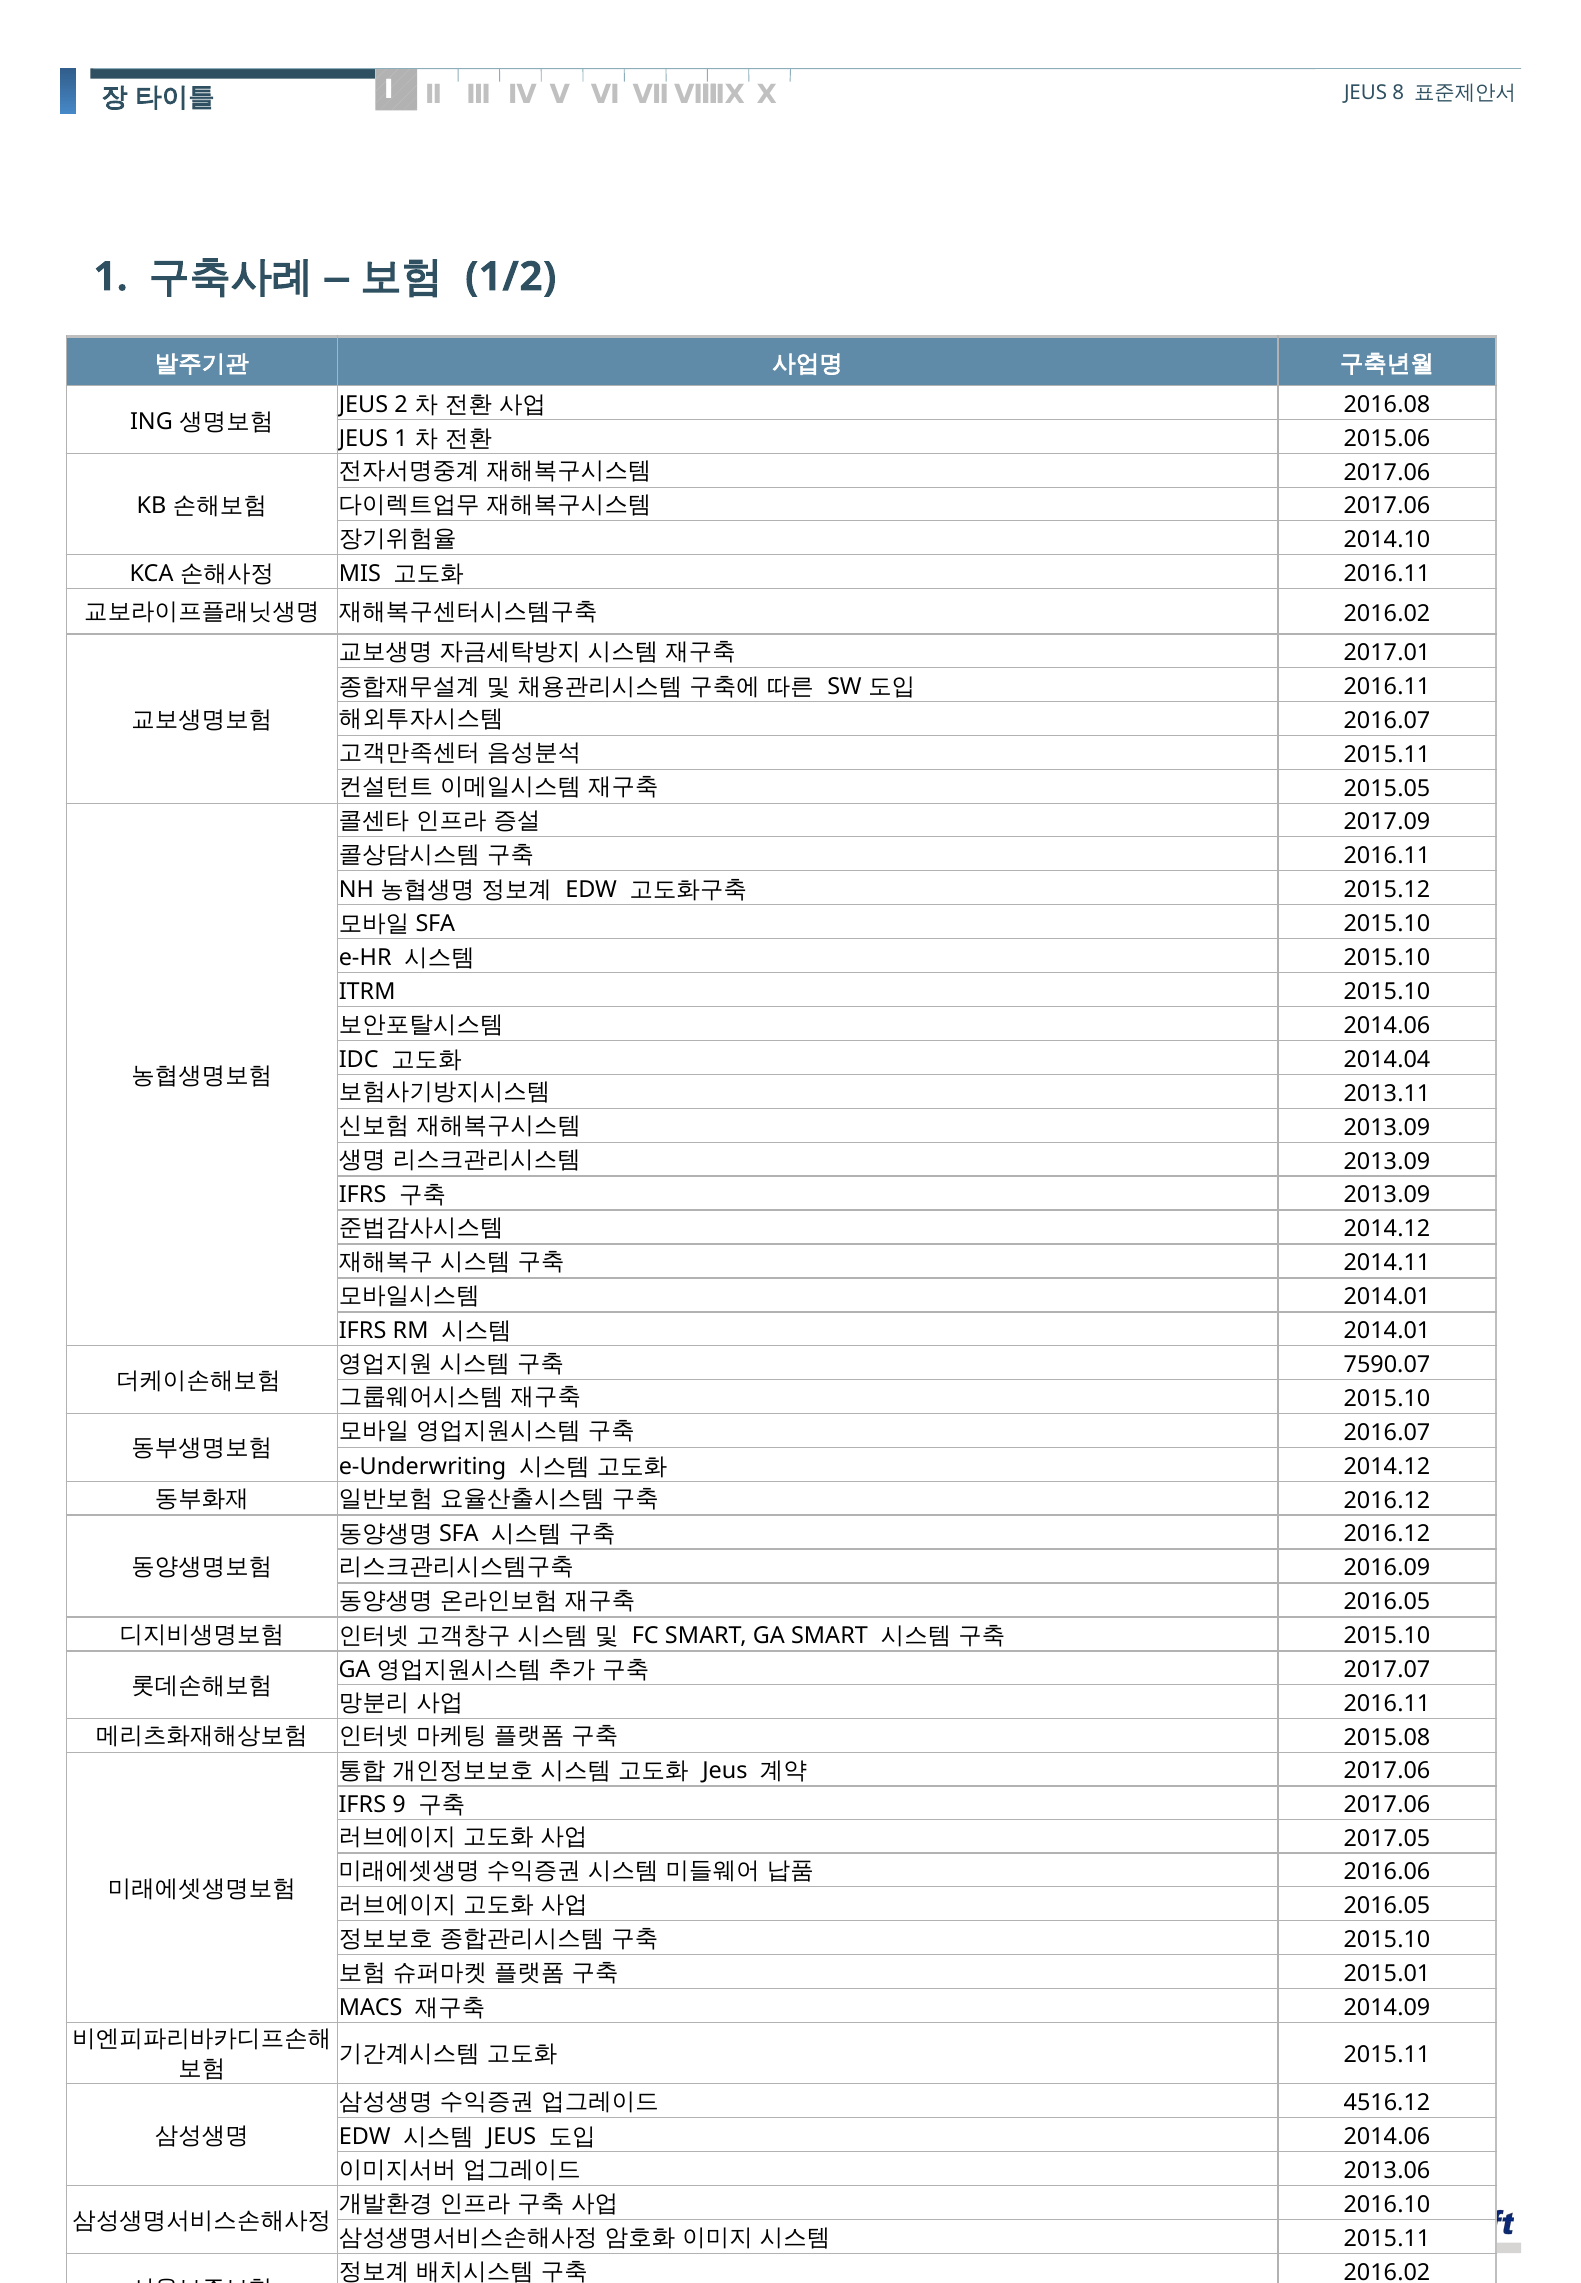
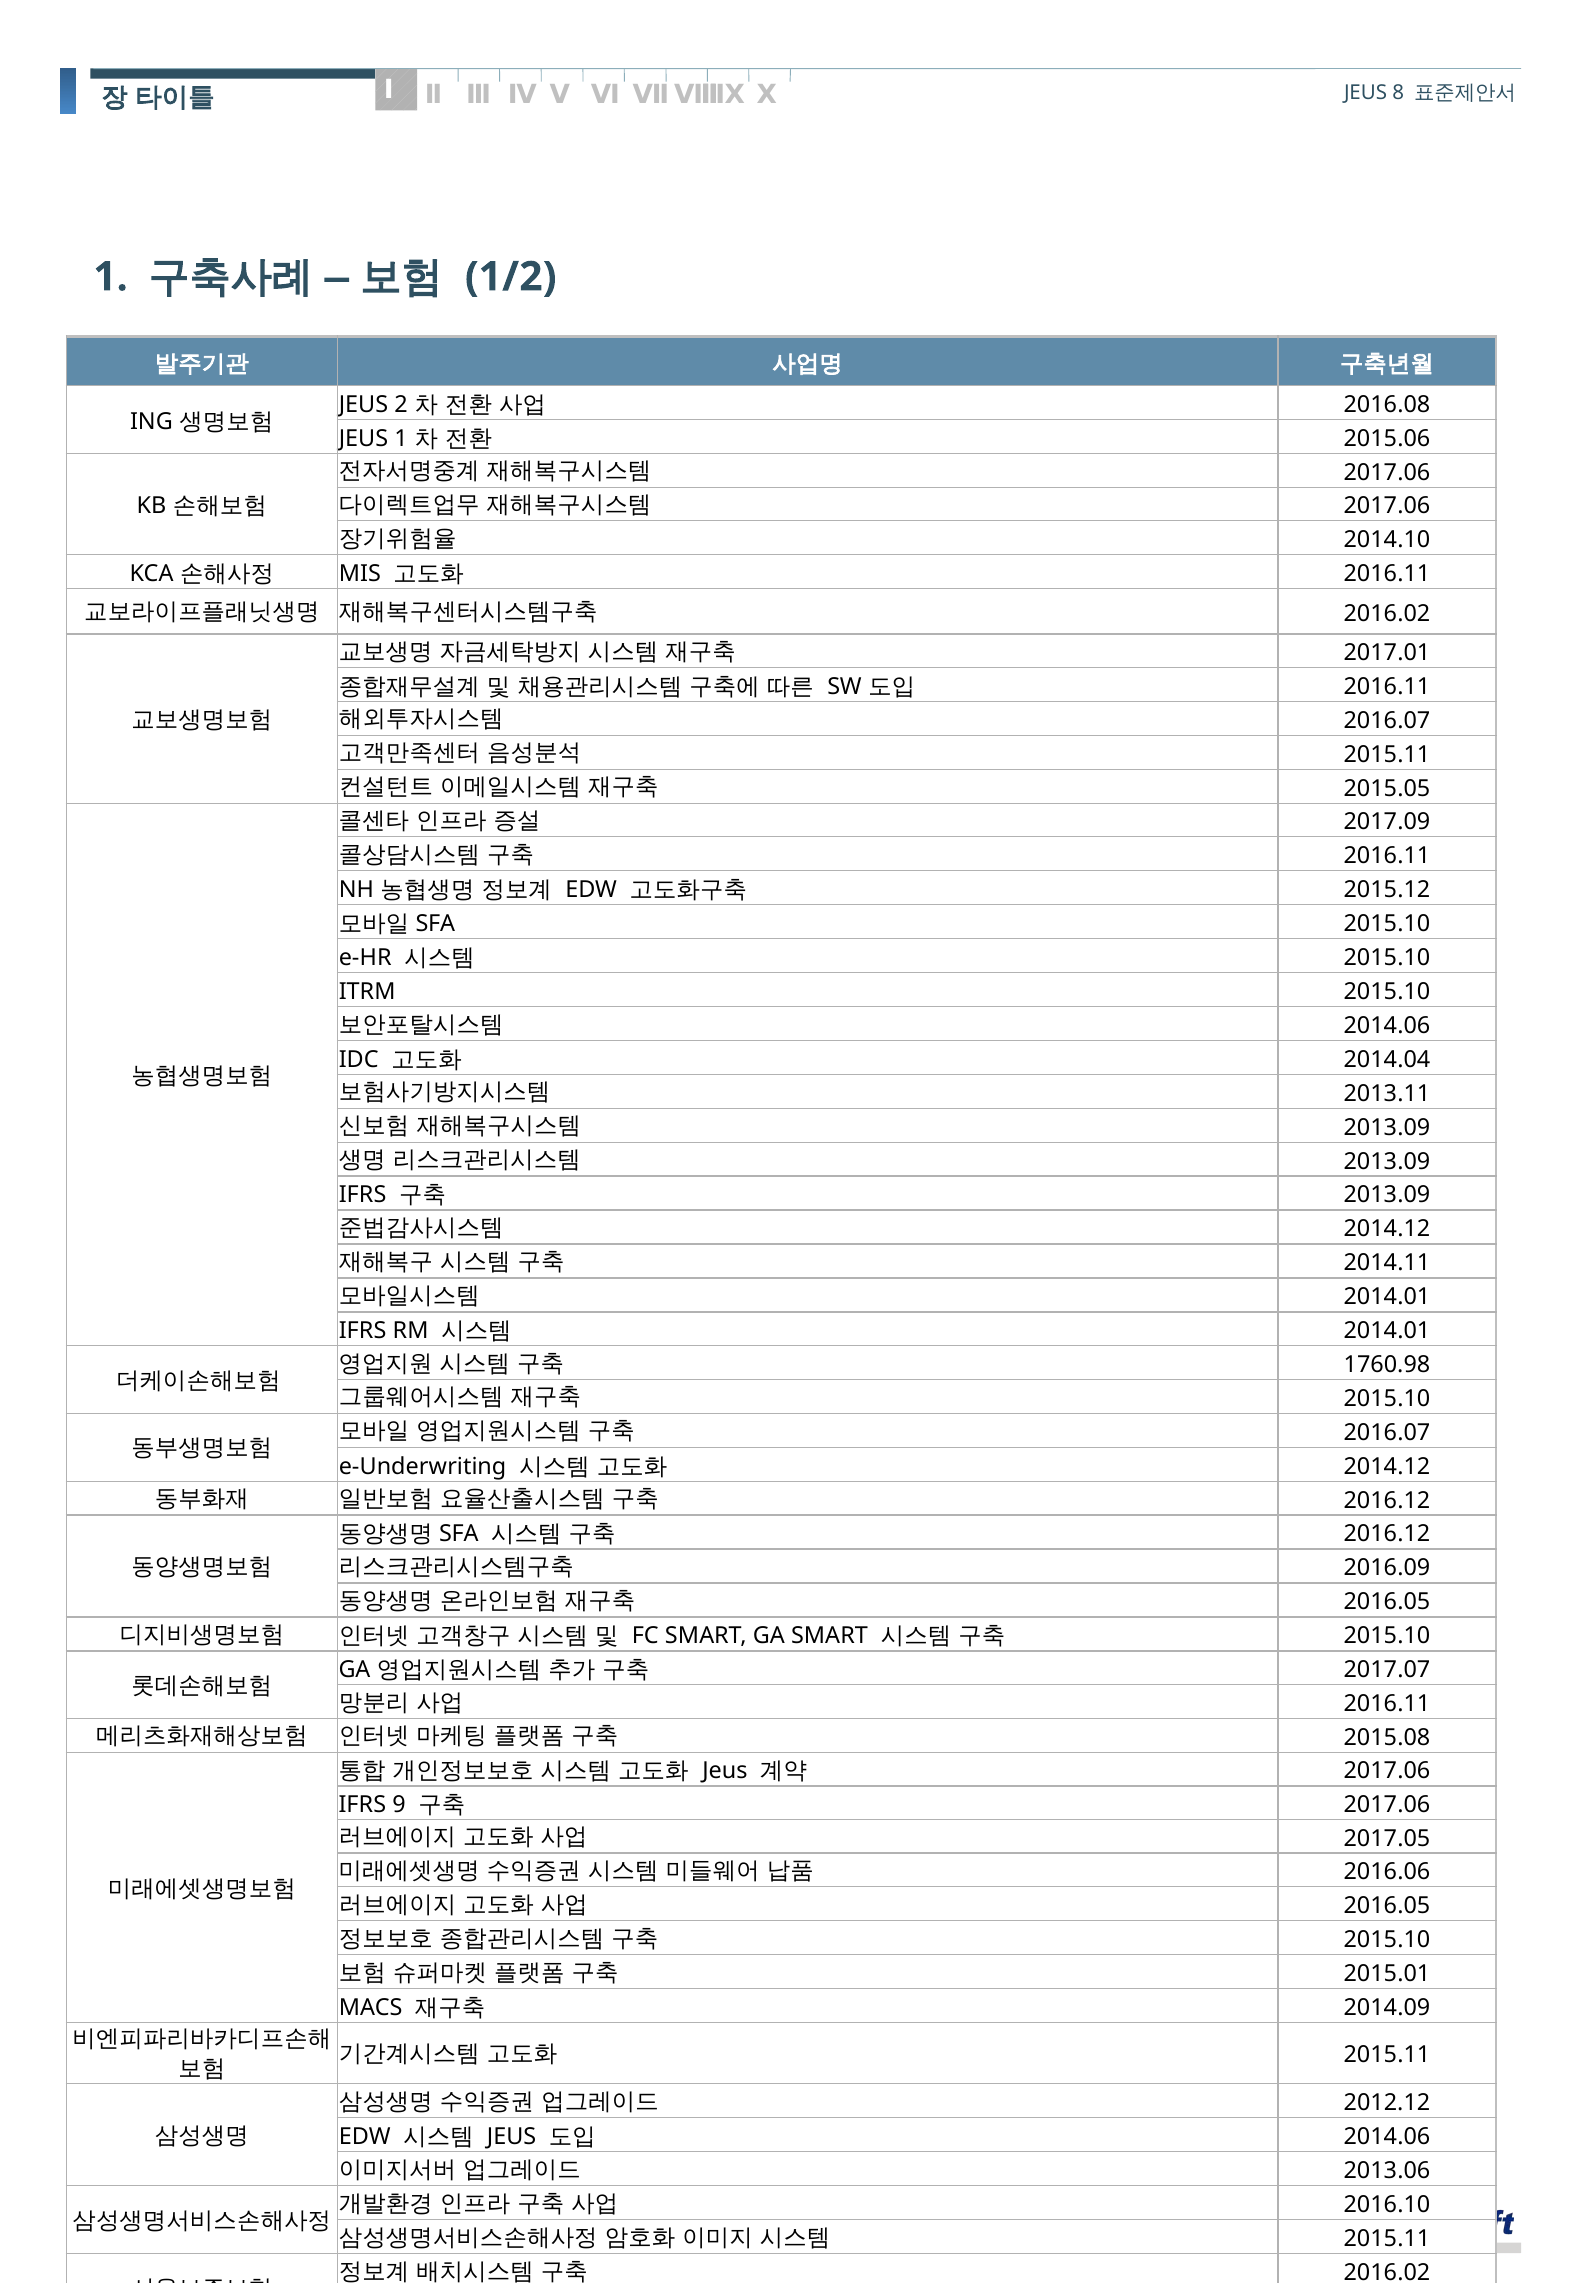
7590.07: 7590.07 -> 1760.98 (1387, 1365)
4516.12: 4516.12 -> 2012.12 (1387, 2104)
